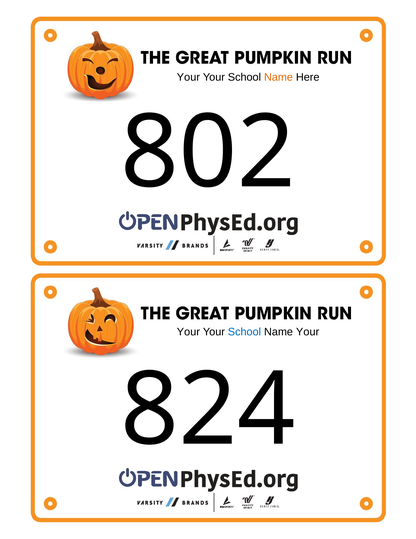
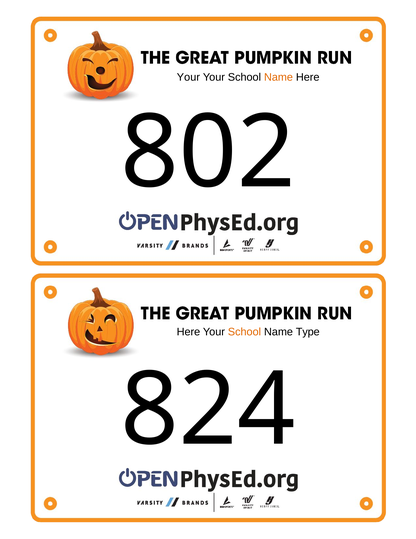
Your: Your -> Here (188, 332)
School colour: blue -> orange (244, 332)
Name Your: Your -> Type (308, 332)
